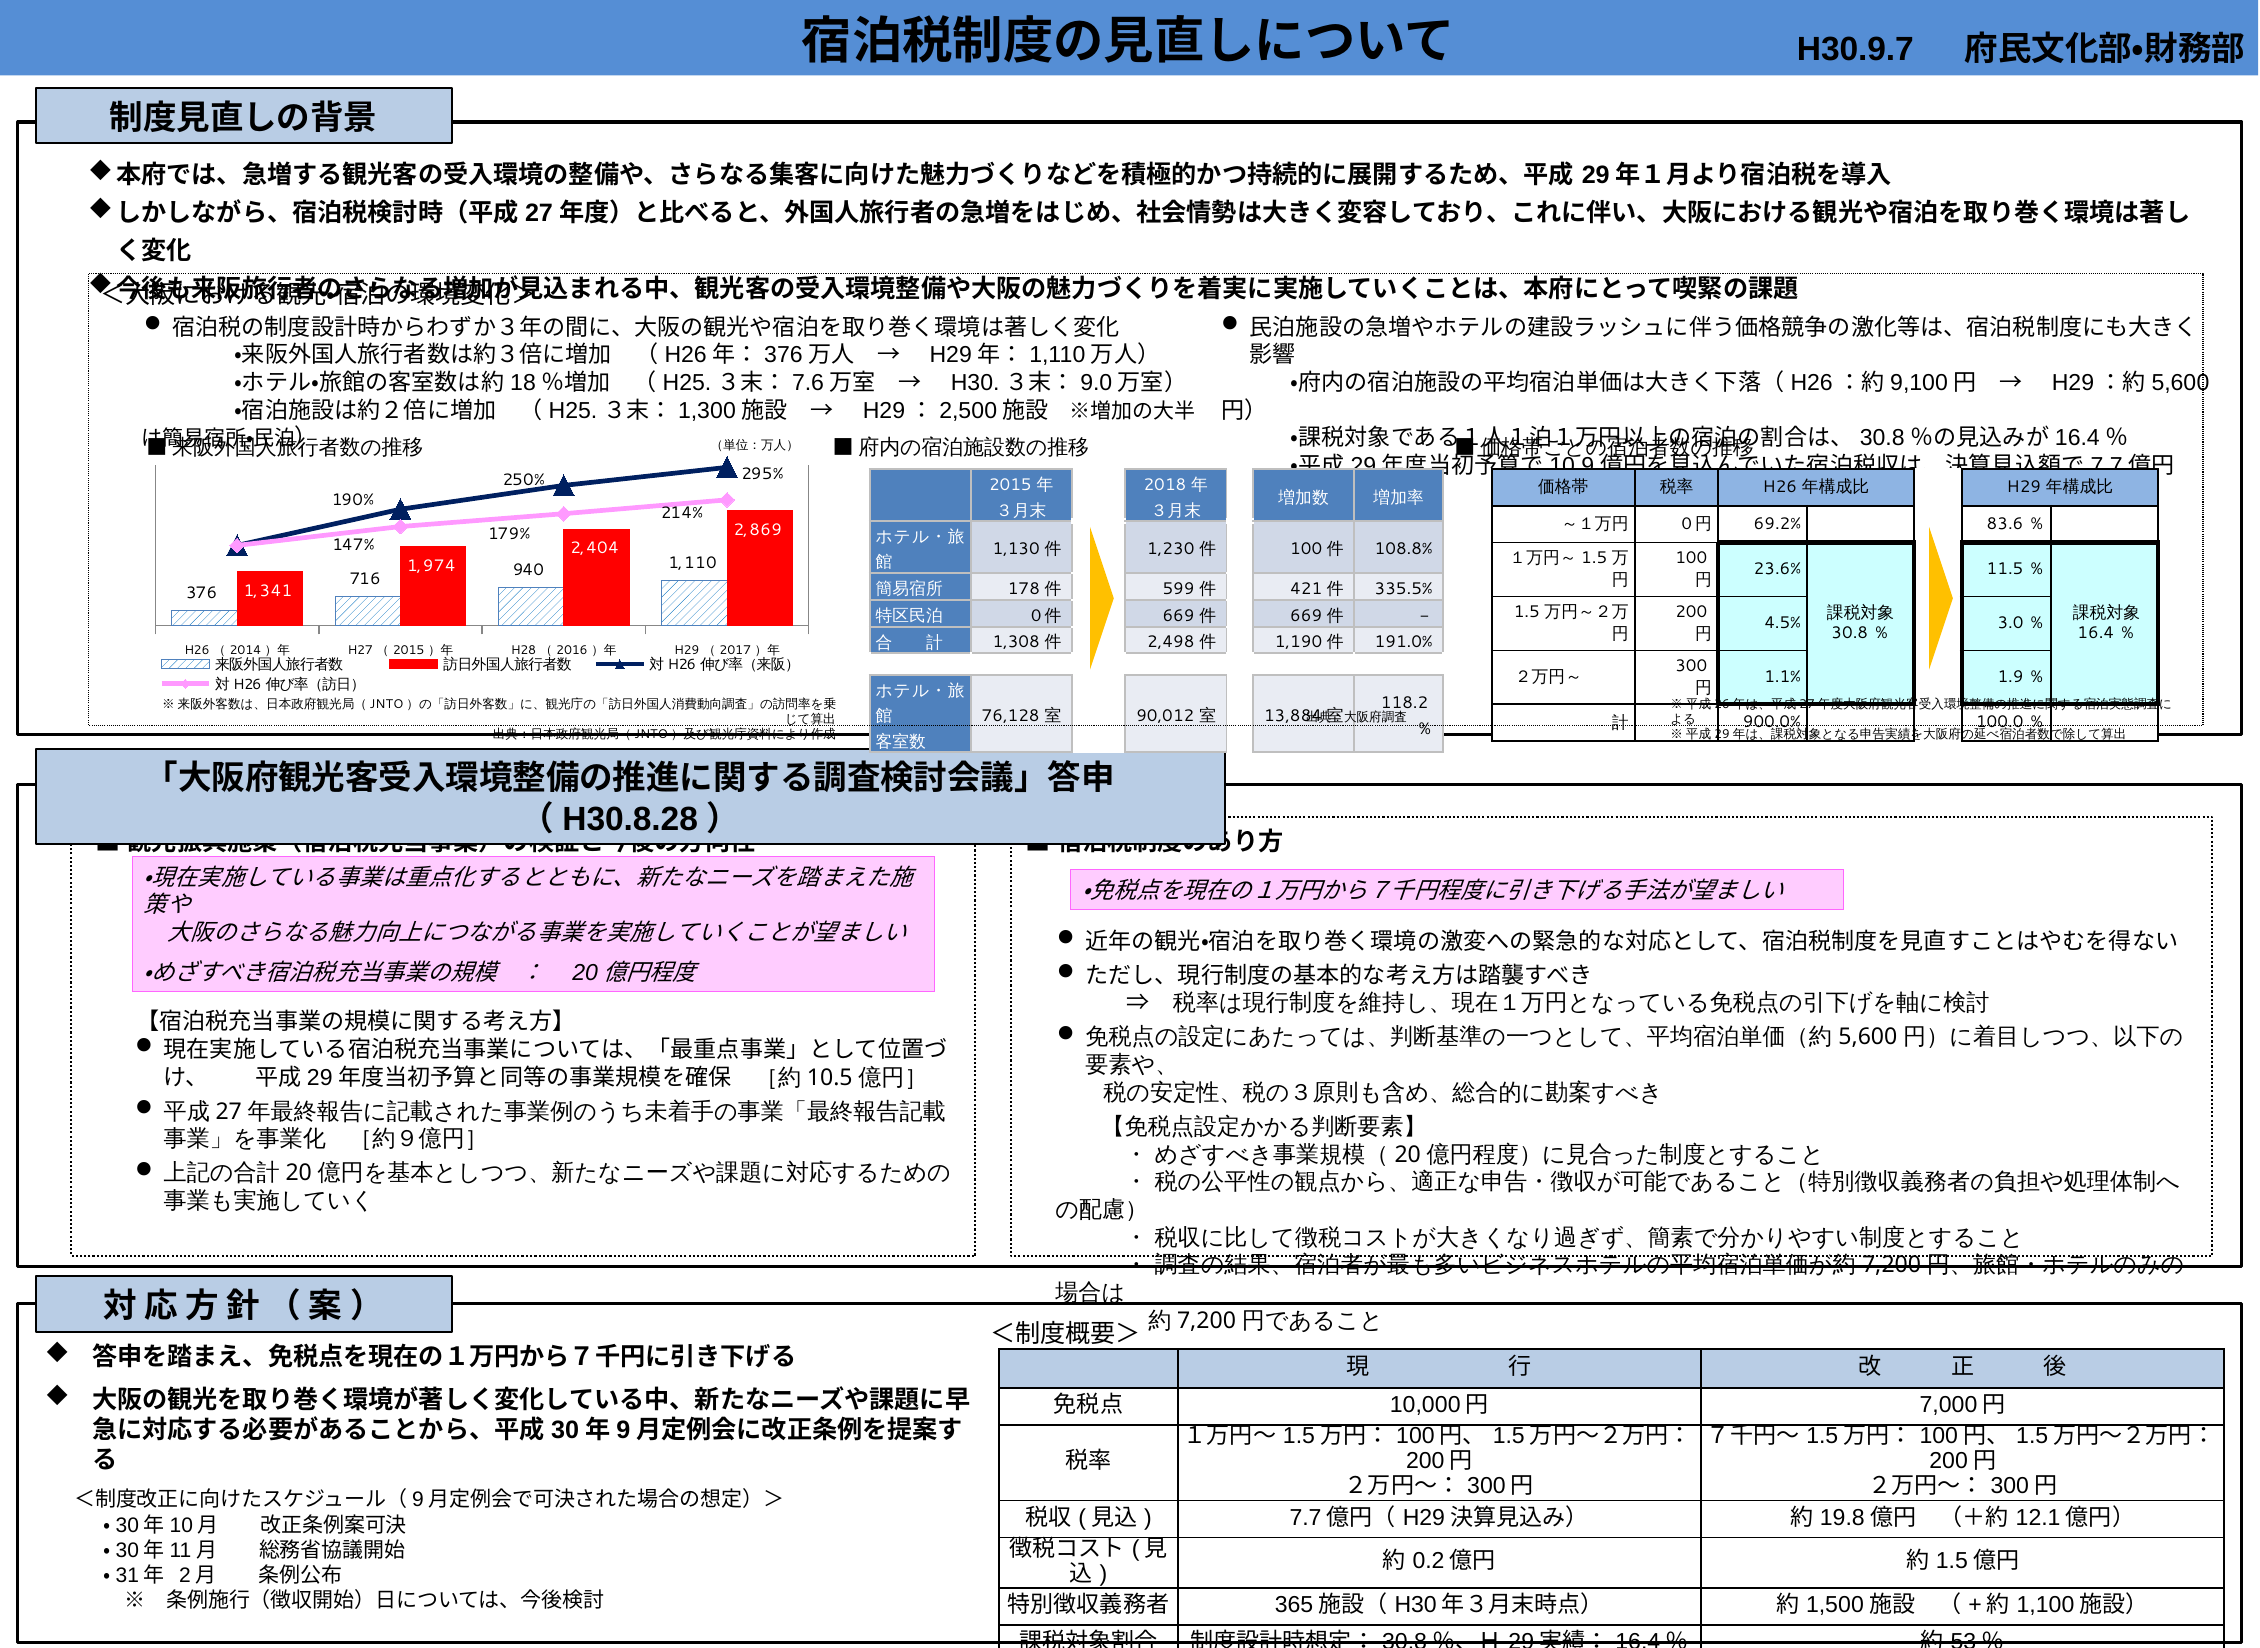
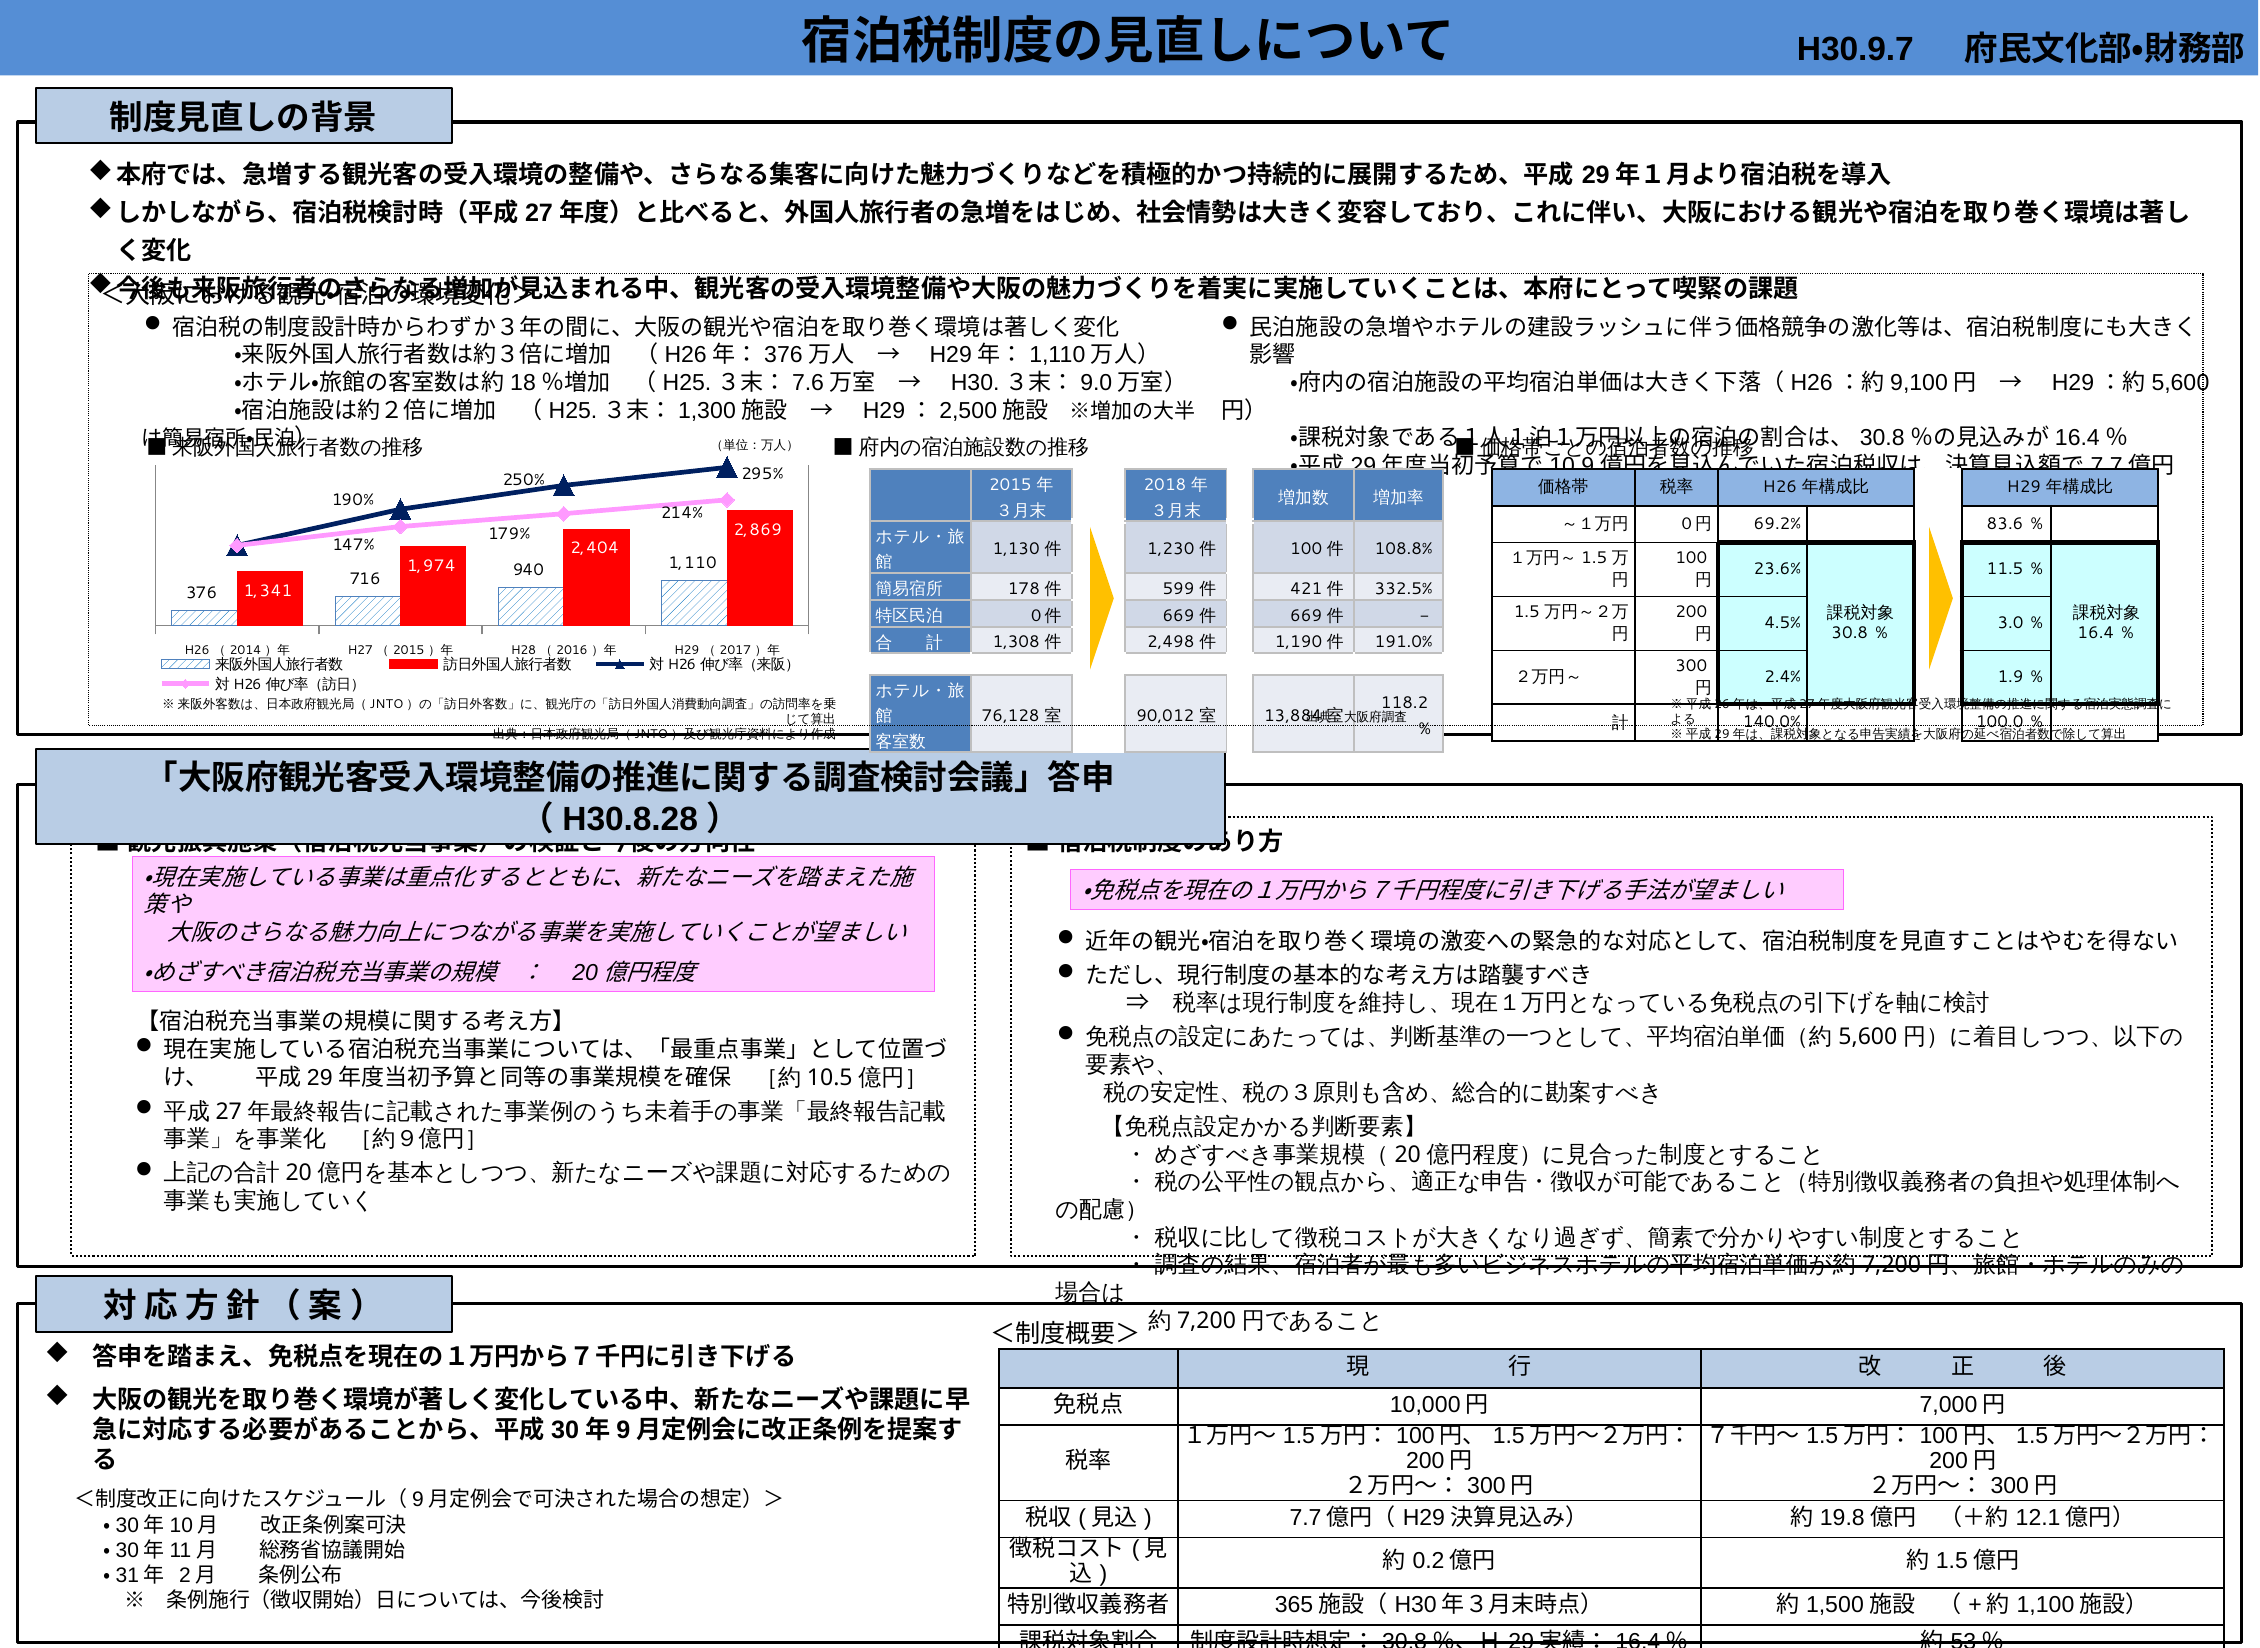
335.5%: 335.5% -> 332.5% (1404, 589)
1.1%: 1.1% -> 2.4% (1783, 677)
900.0%: 900.0% -> 140.0% (1772, 722)
